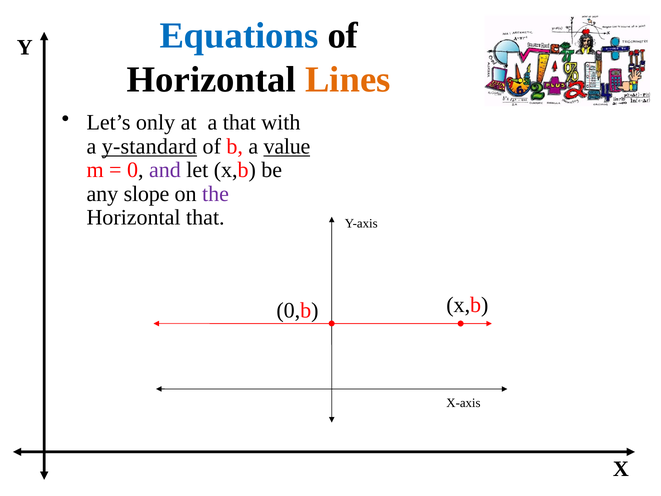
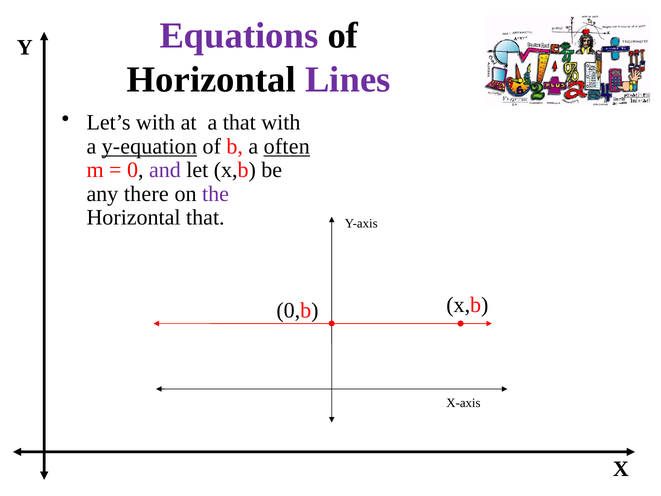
Equations colour: blue -> purple (239, 36)
Lines colour: orange -> purple (348, 80)
Let’s only: only -> with (156, 122)
y-standard: y-standard -> y-equation (149, 146)
value: value -> often (287, 146)
slope: slope -> there (146, 194)
